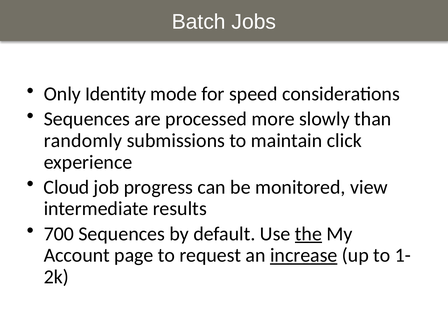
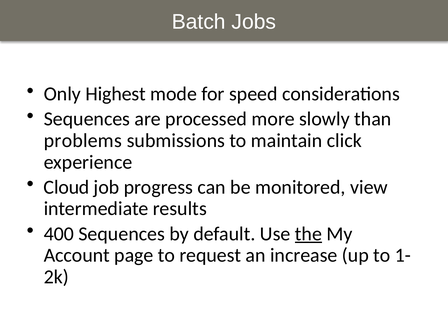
Identity: Identity -> Highest (116, 94)
randomly: randomly -> problems (83, 141)
700: 700 -> 400 (59, 234)
increase underline: present -> none (304, 255)
